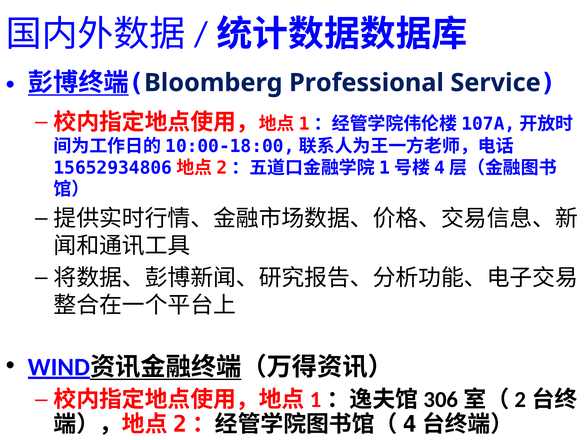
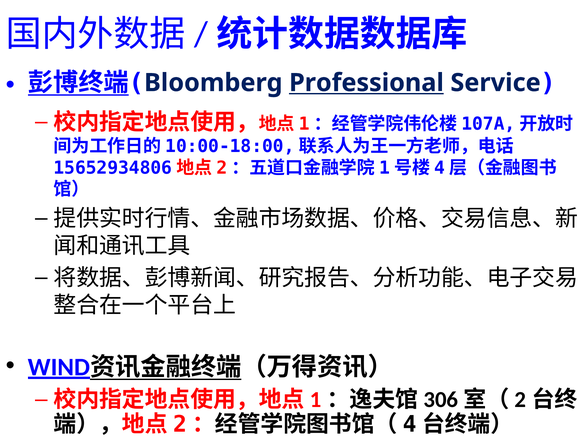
Professional underline: none -> present (366, 83)
